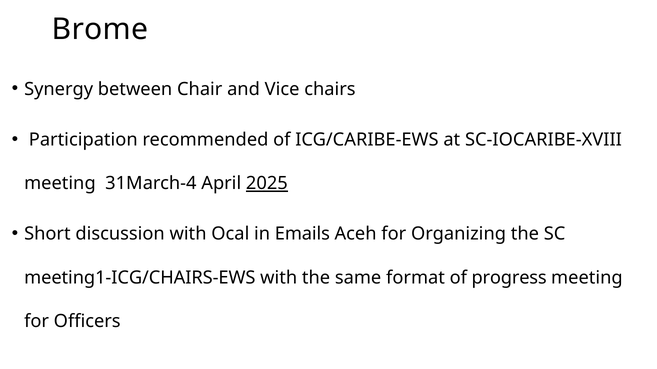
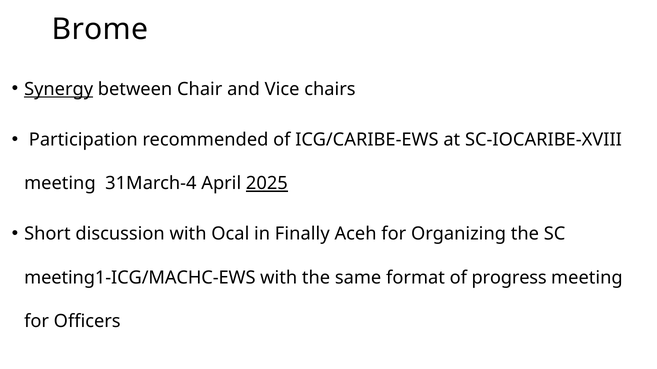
Synergy underline: none -> present (59, 89)
Emails: Emails -> Finally (302, 234)
meeting1-ICG/CHAIRS-EWS: meeting1-ICG/CHAIRS-EWS -> meeting1-ICG/MACHC-EWS (140, 278)
